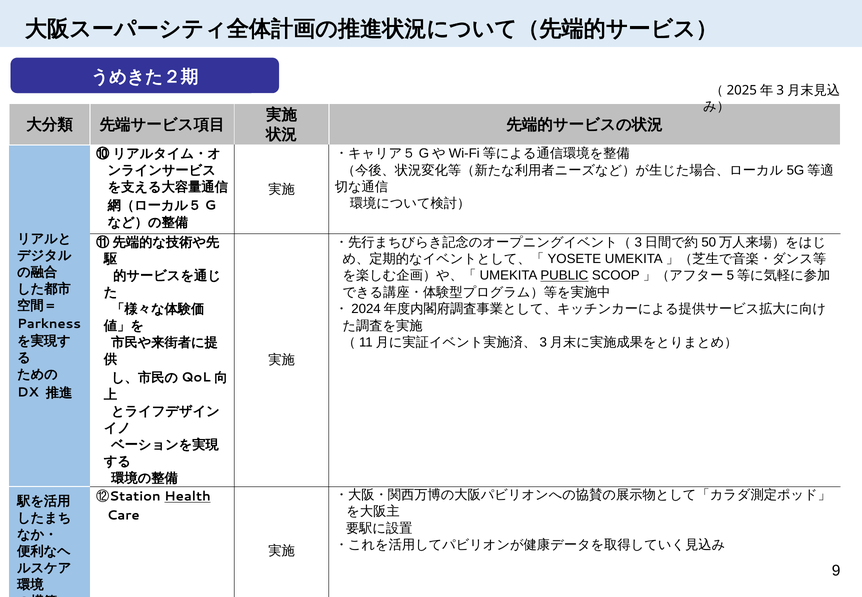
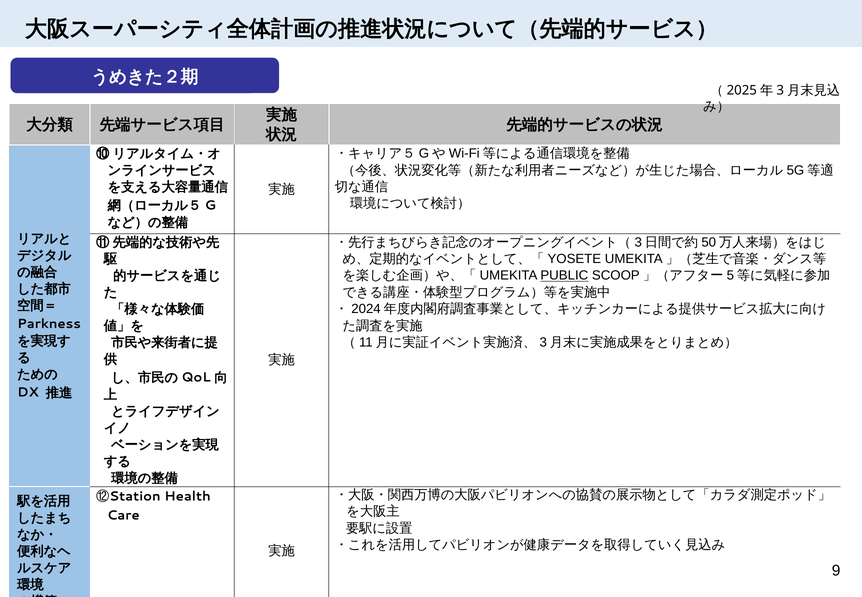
Health underline: present -> none (188, 496)
